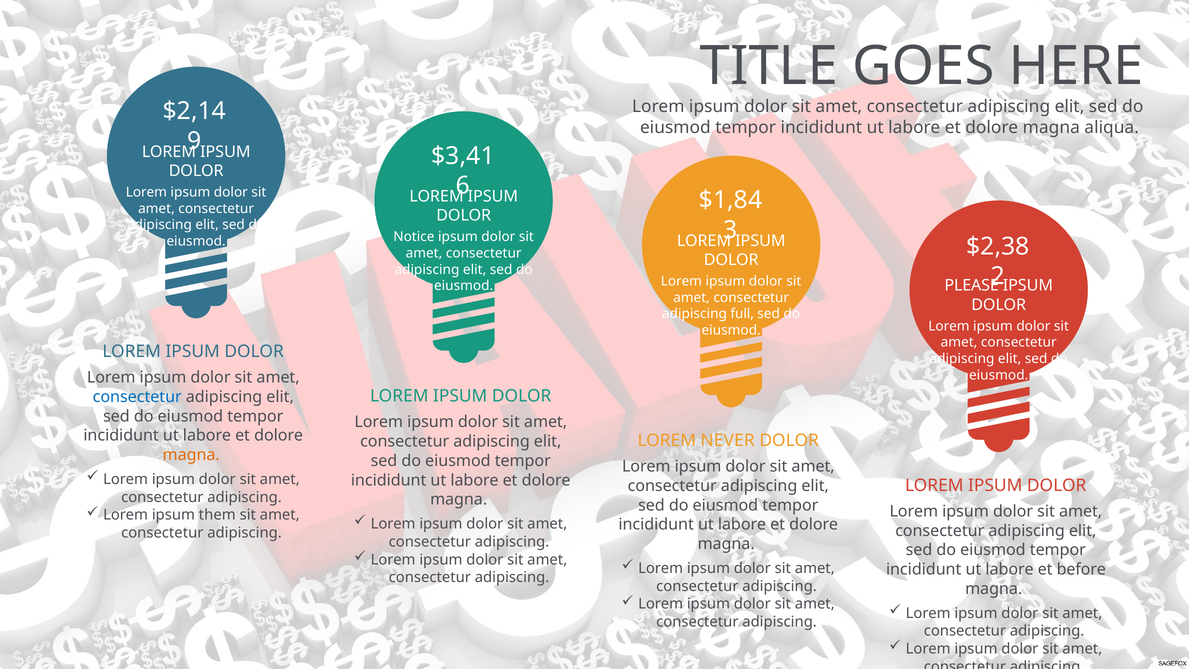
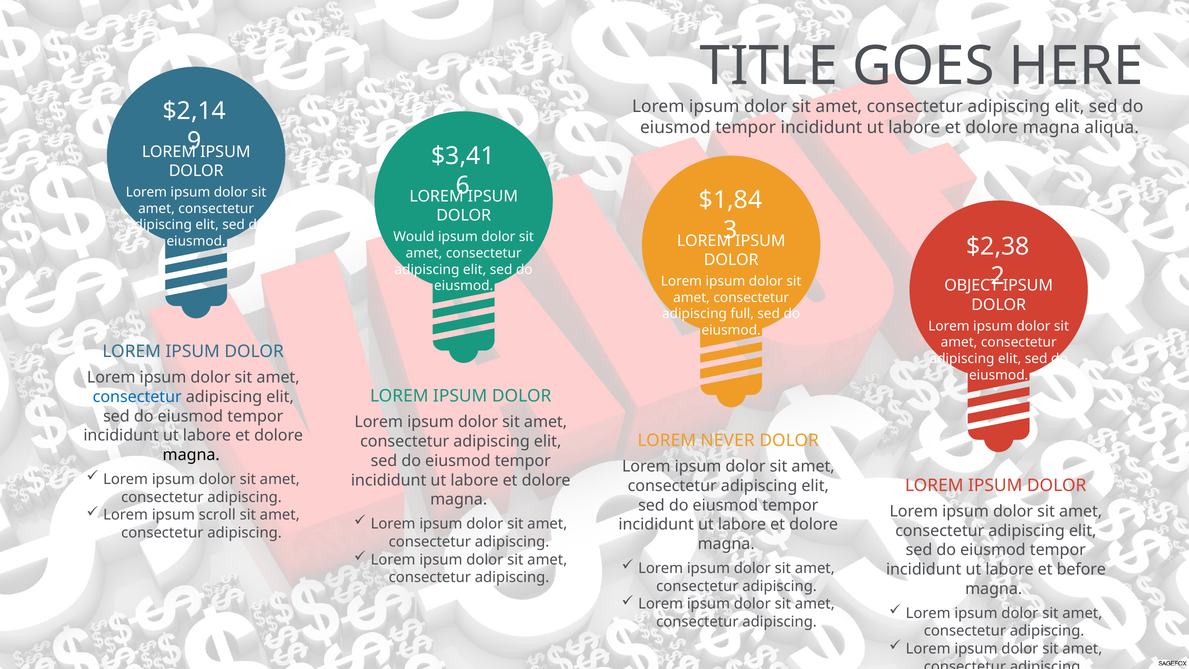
Notice: Notice -> Would (414, 237)
PLEASE: PLEASE -> OBJECT (972, 285)
magna colour: orange -> black (191, 455)
them: them -> scroll (217, 515)
